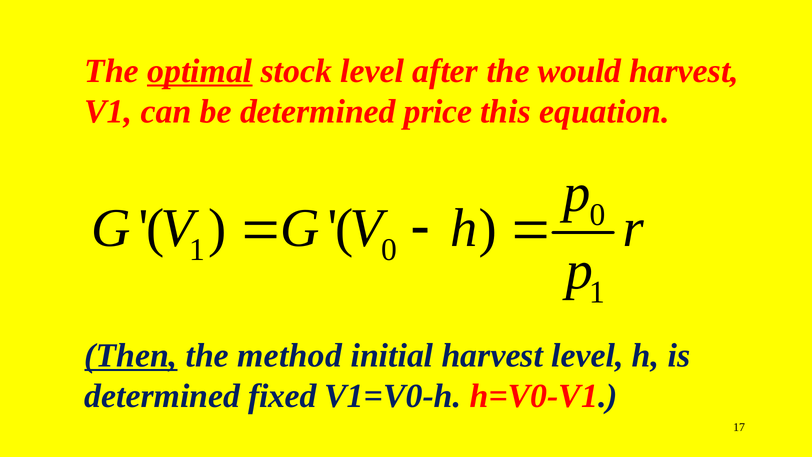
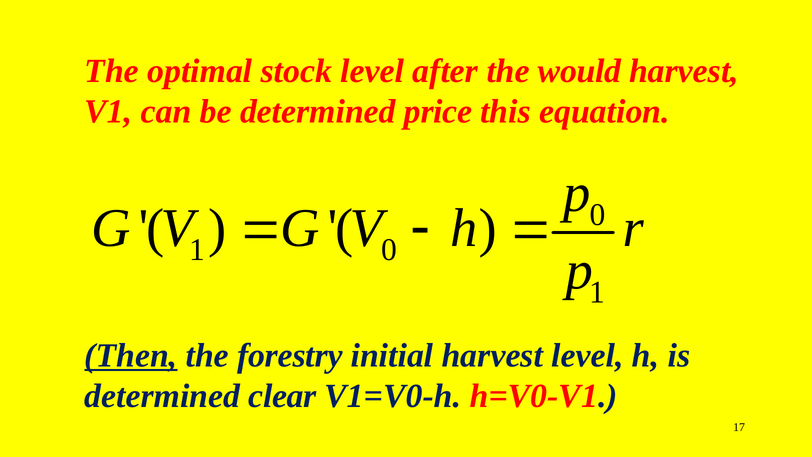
optimal underline: present -> none (200, 71)
method: method -> forestry (290, 355)
fixed: fixed -> clear (282, 396)
